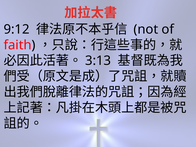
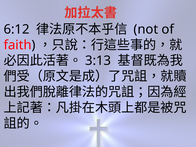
9:12: 9:12 -> 6:12 (17, 29)
